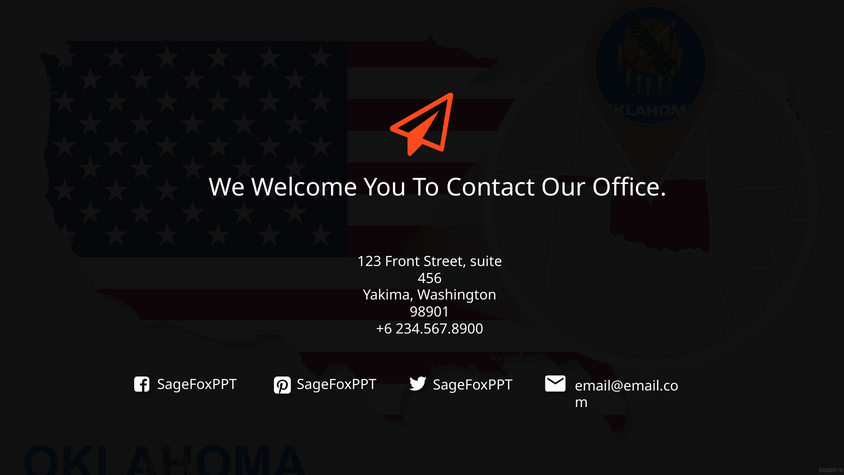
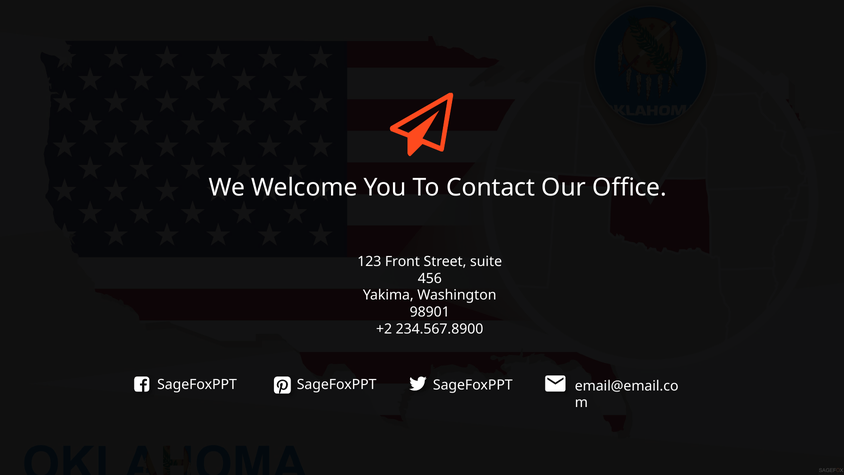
+6: +6 -> +2 (384, 329)
